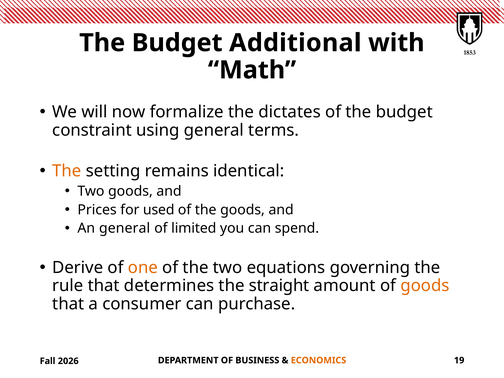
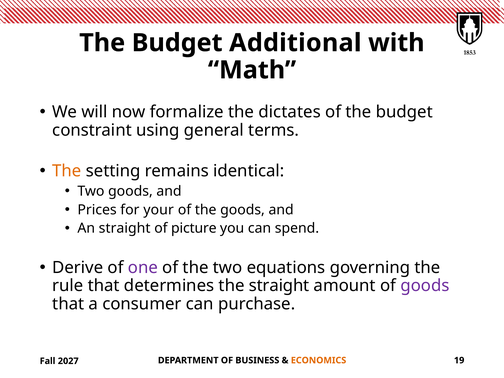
used: used -> your (159, 210)
An general: general -> straight (125, 228)
limited: limited -> picture (194, 228)
one colour: orange -> purple (143, 268)
goods colour: orange -> purple (425, 286)
2026: 2026 -> 2027 (68, 361)
